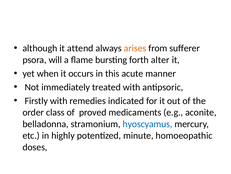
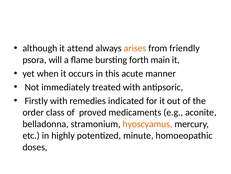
sufferer: sufferer -> friendly (185, 48)
alter: alter -> main (160, 60)
hyoscyamus colour: blue -> orange (148, 123)
